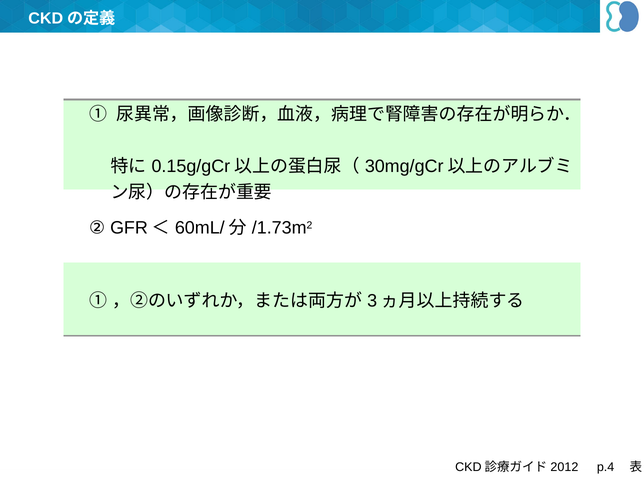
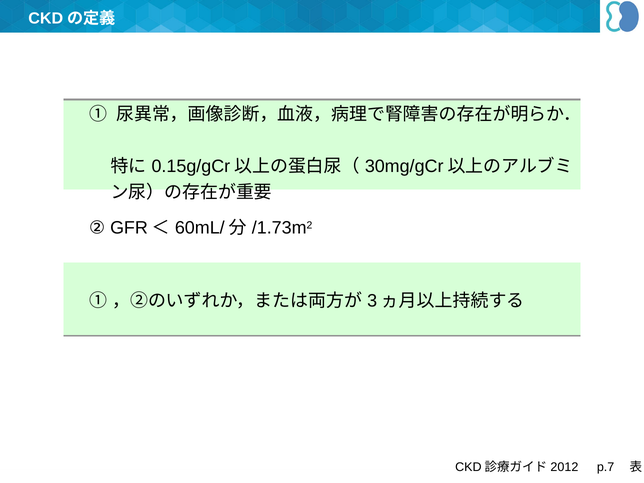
p.4: p.4 -> p.7 (606, 467)
